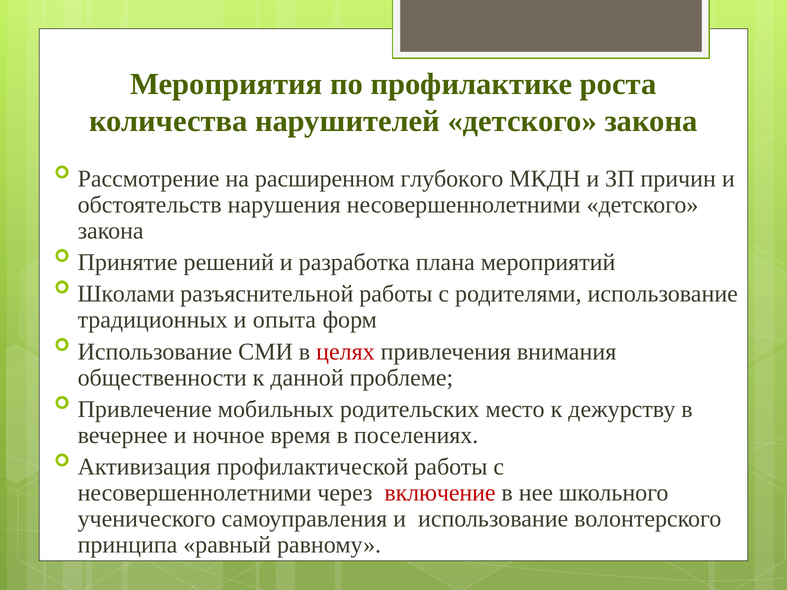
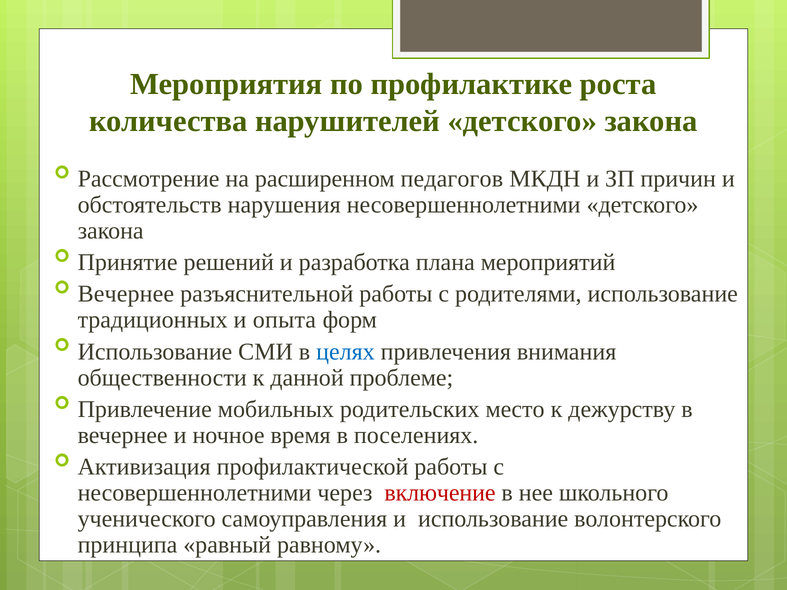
глубокого: глубокого -> педагогов (452, 179)
Школами: Школами -> Вечернее (126, 294)
целях colour: red -> blue (345, 352)
